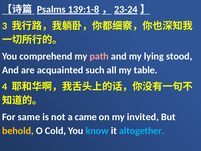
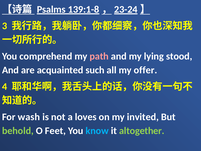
table: table -> offer (146, 70)
same: same -> wash (29, 117)
came: came -> loves (86, 117)
behold colour: yellow -> light green (18, 131)
Cold: Cold -> Feet (55, 131)
altogether colour: light blue -> light green (142, 131)
